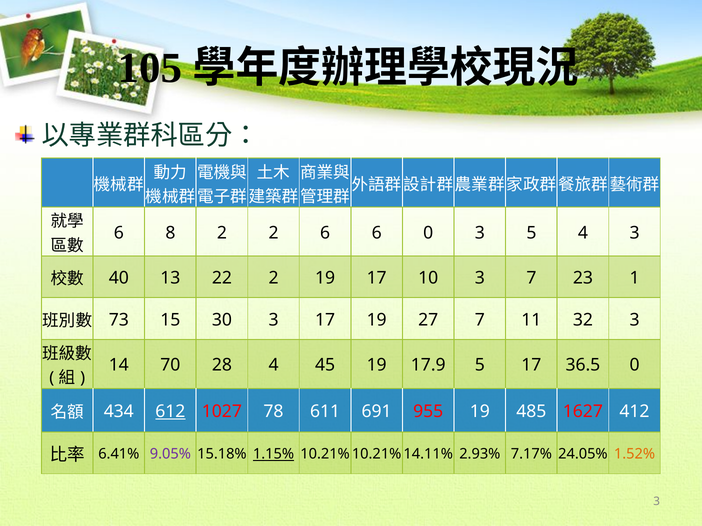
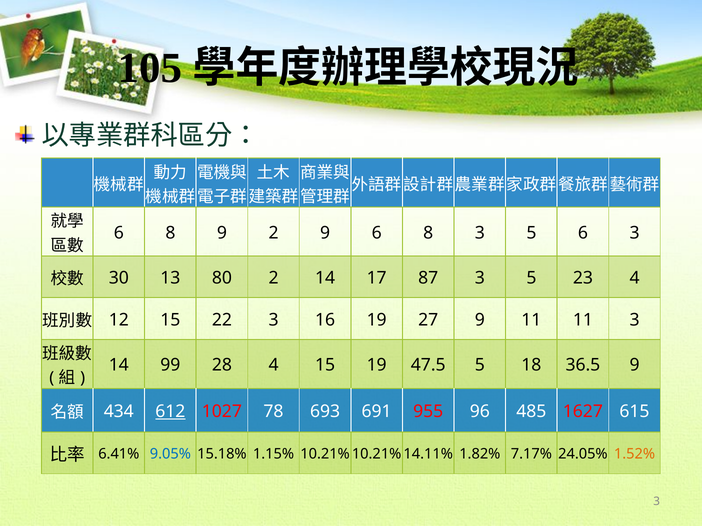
8 2: 2 -> 9 (222, 233)
2 6: 6 -> 9 (325, 233)
0: 0 -> 8 (428, 233)
5 4: 4 -> 6 (583, 233)
40: 40 -> 30 (119, 278)
22: 22 -> 80 (222, 278)
2 19: 19 -> 14 (325, 278)
10: 10 -> 87 (428, 278)
7: 7 -> 5 (531, 278)
23 1: 1 -> 4 (635, 278)
73: 73 -> 12 (119, 320)
30: 30 -> 22 (222, 320)
3 17: 17 -> 16 (325, 320)
27 7: 7 -> 9 (480, 320)
11 32: 32 -> 11 (583, 320)
70: 70 -> 99 (170, 366)
4 45: 45 -> 15 (325, 366)
17.9: 17.9 -> 47.5 (428, 366)
5 17: 17 -> 18 (531, 366)
36.5 0: 0 -> 9 (635, 366)
611: 611 -> 693 (325, 412)
955 19: 19 -> 96 (480, 412)
412: 412 -> 615 (635, 412)
9.05% colour: purple -> blue (170, 454)
1.15% underline: present -> none (274, 454)
2.93%: 2.93% -> 1.82% (480, 454)
